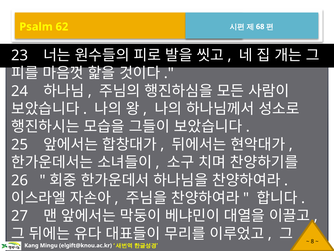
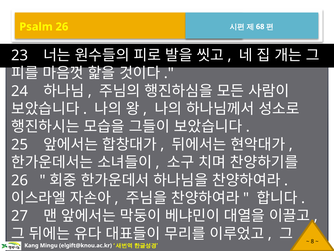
Psalm 62: 62 -> 26 (62, 27)
